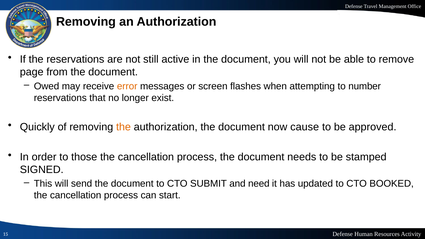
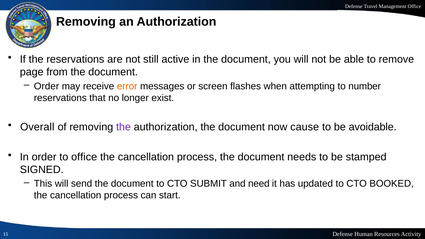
Owed: Owed -> Order (46, 86)
Quickly: Quickly -> Overall (37, 127)
the colour: orange -> purple (123, 127)
approved: approved -> avoidable (373, 127)
to those: those -> office (84, 157)
